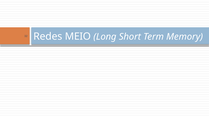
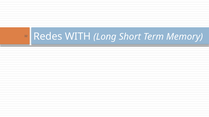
MEIO: MEIO -> WITH (78, 37)
